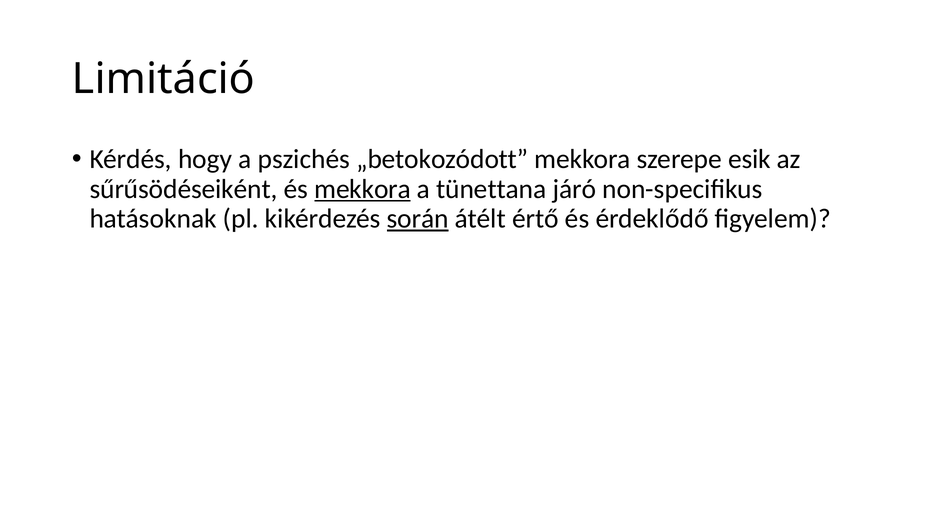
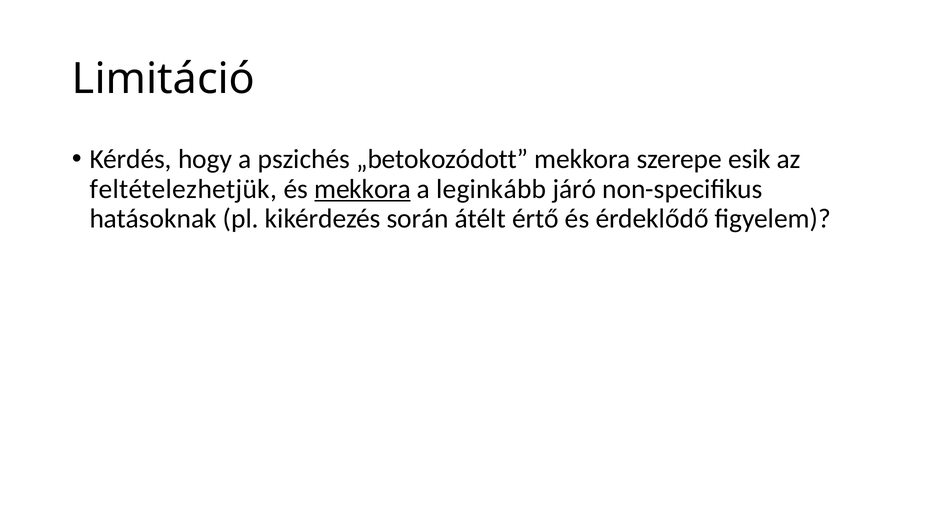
sűrűsödéseiként: sűrűsödéseiként -> feltételezhetjük (183, 189)
tünettana: tünettana -> leginkább (491, 189)
során underline: present -> none (418, 219)
